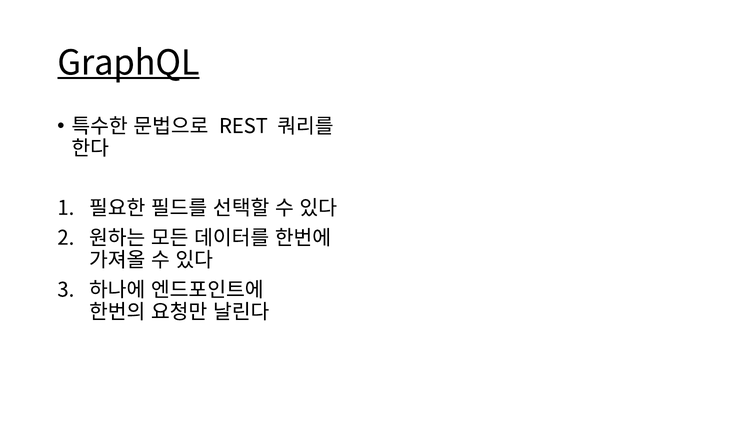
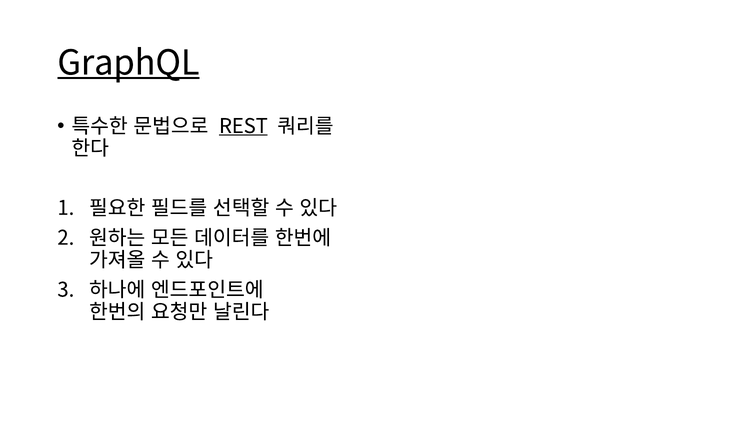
REST underline: none -> present (243, 126)
